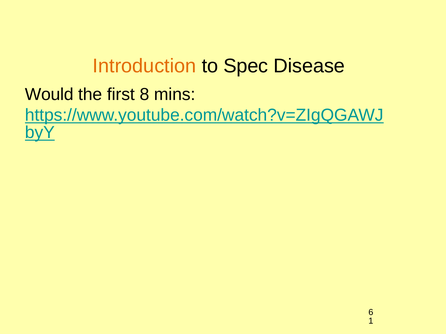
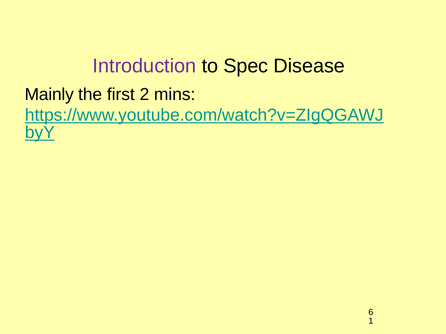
Introduction colour: orange -> purple (144, 66)
Would: Would -> Mainly (49, 95)
8: 8 -> 2 (144, 95)
